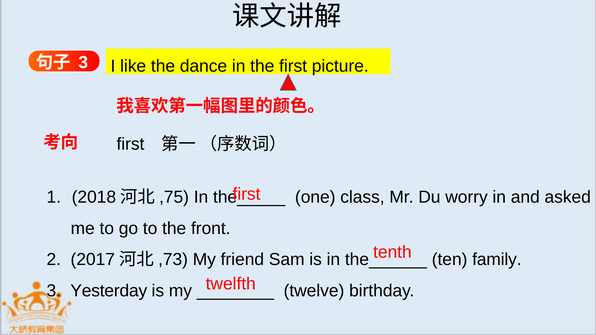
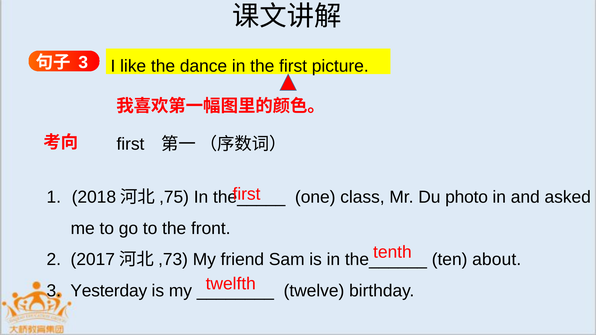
worry: worry -> photo (467, 197)
family: family -> about (497, 260)
